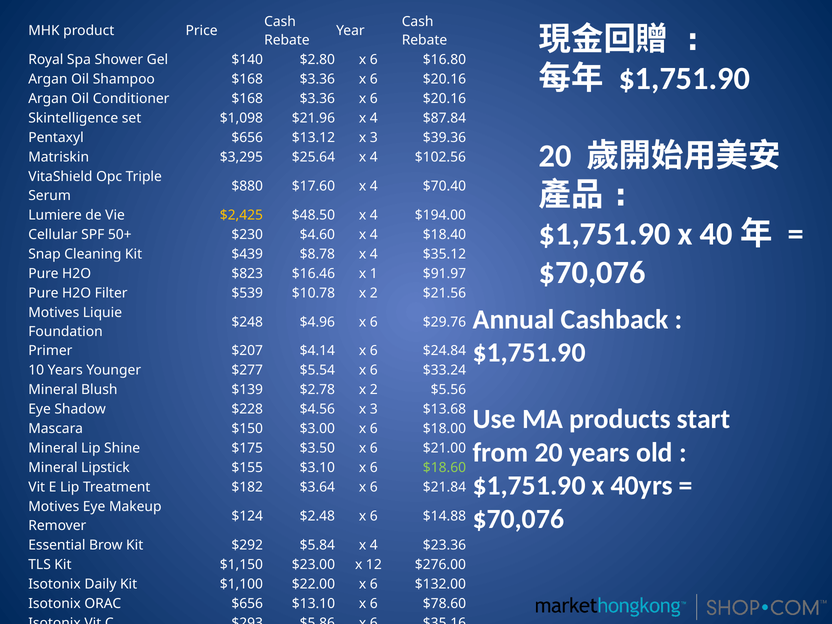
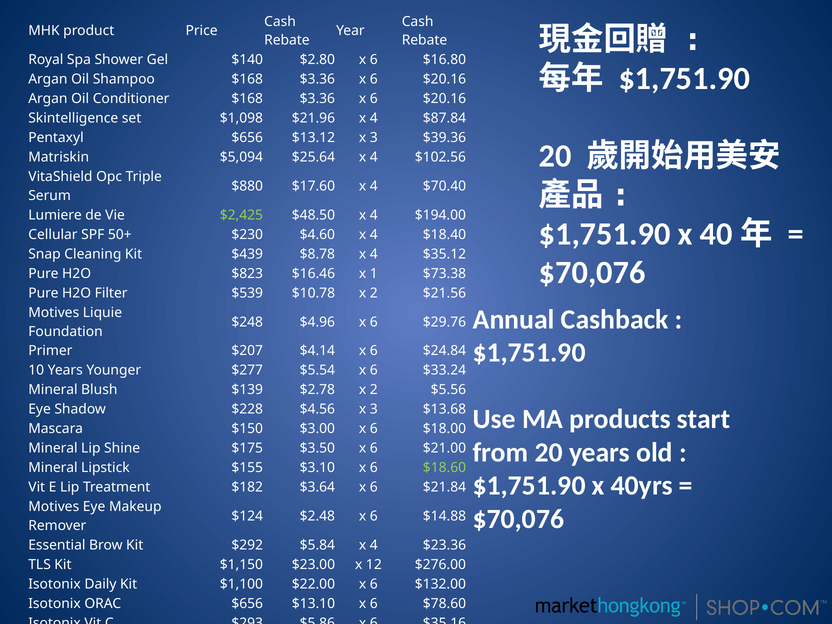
$3,295: $3,295 -> $5,094 (241, 157)
$2,425 colour: yellow -> light green (241, 215)
$91.97: $91.97 -> $73.38 (444, 274)
